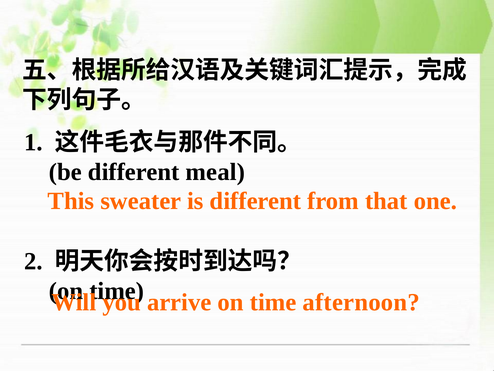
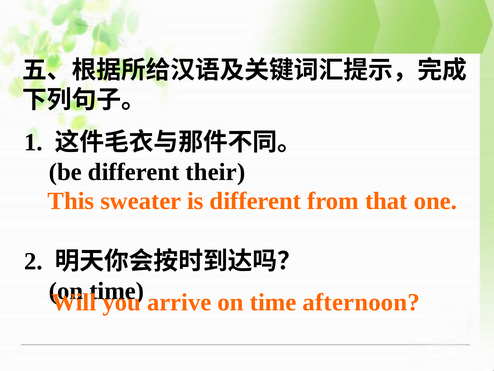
meal: meal -> their (215, 172)
